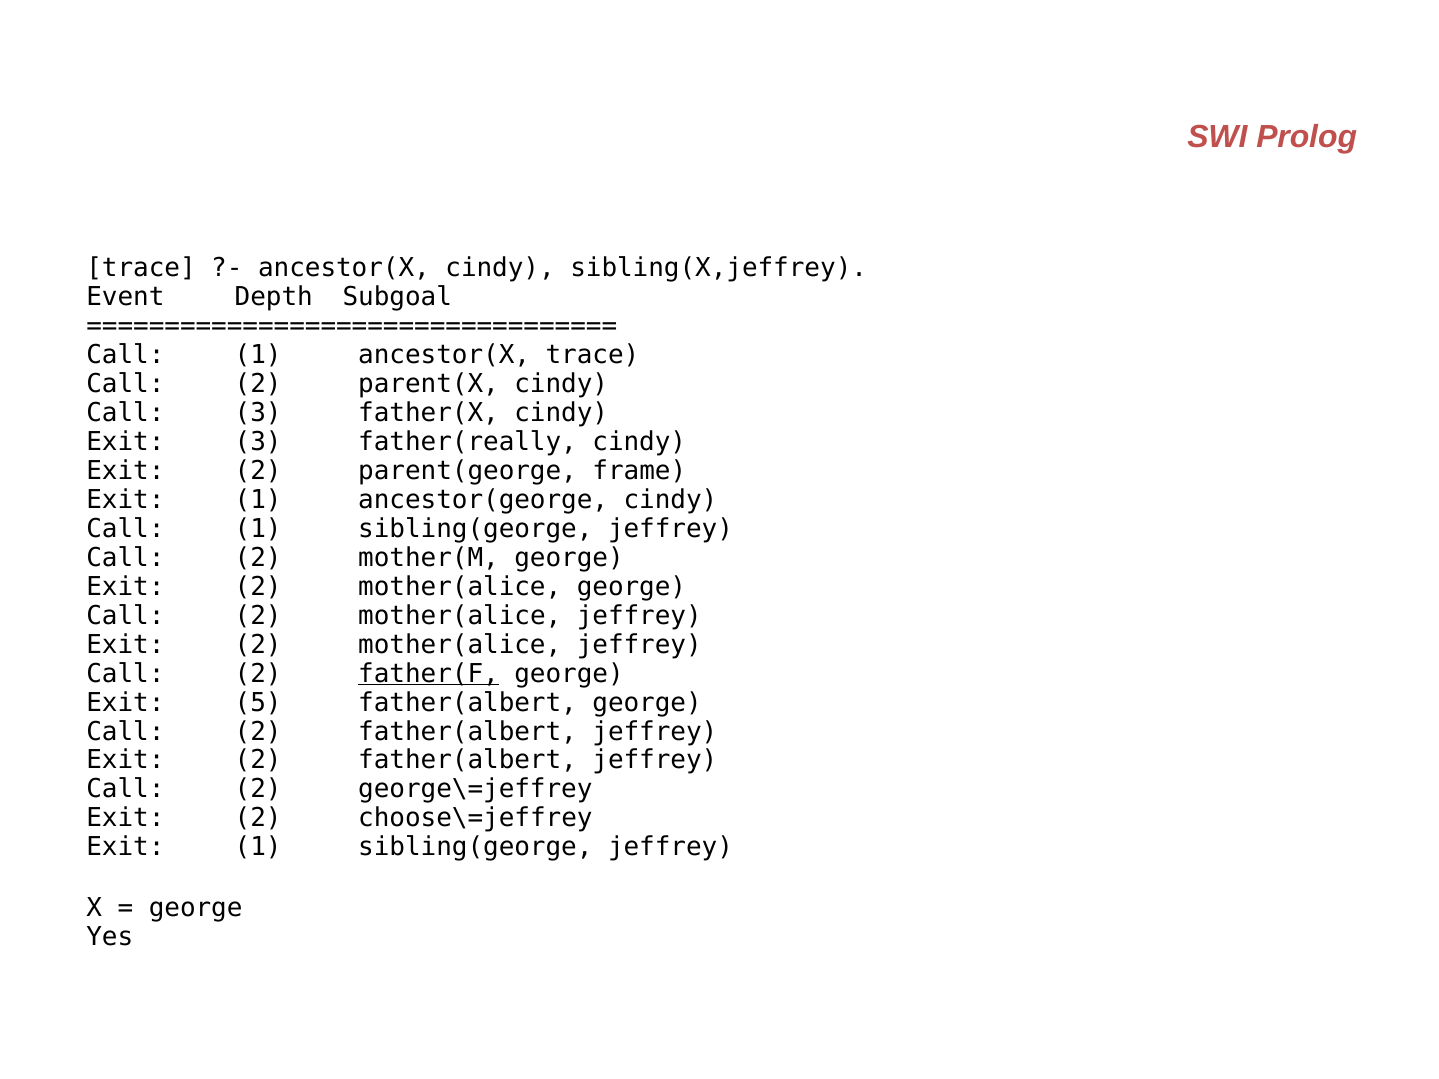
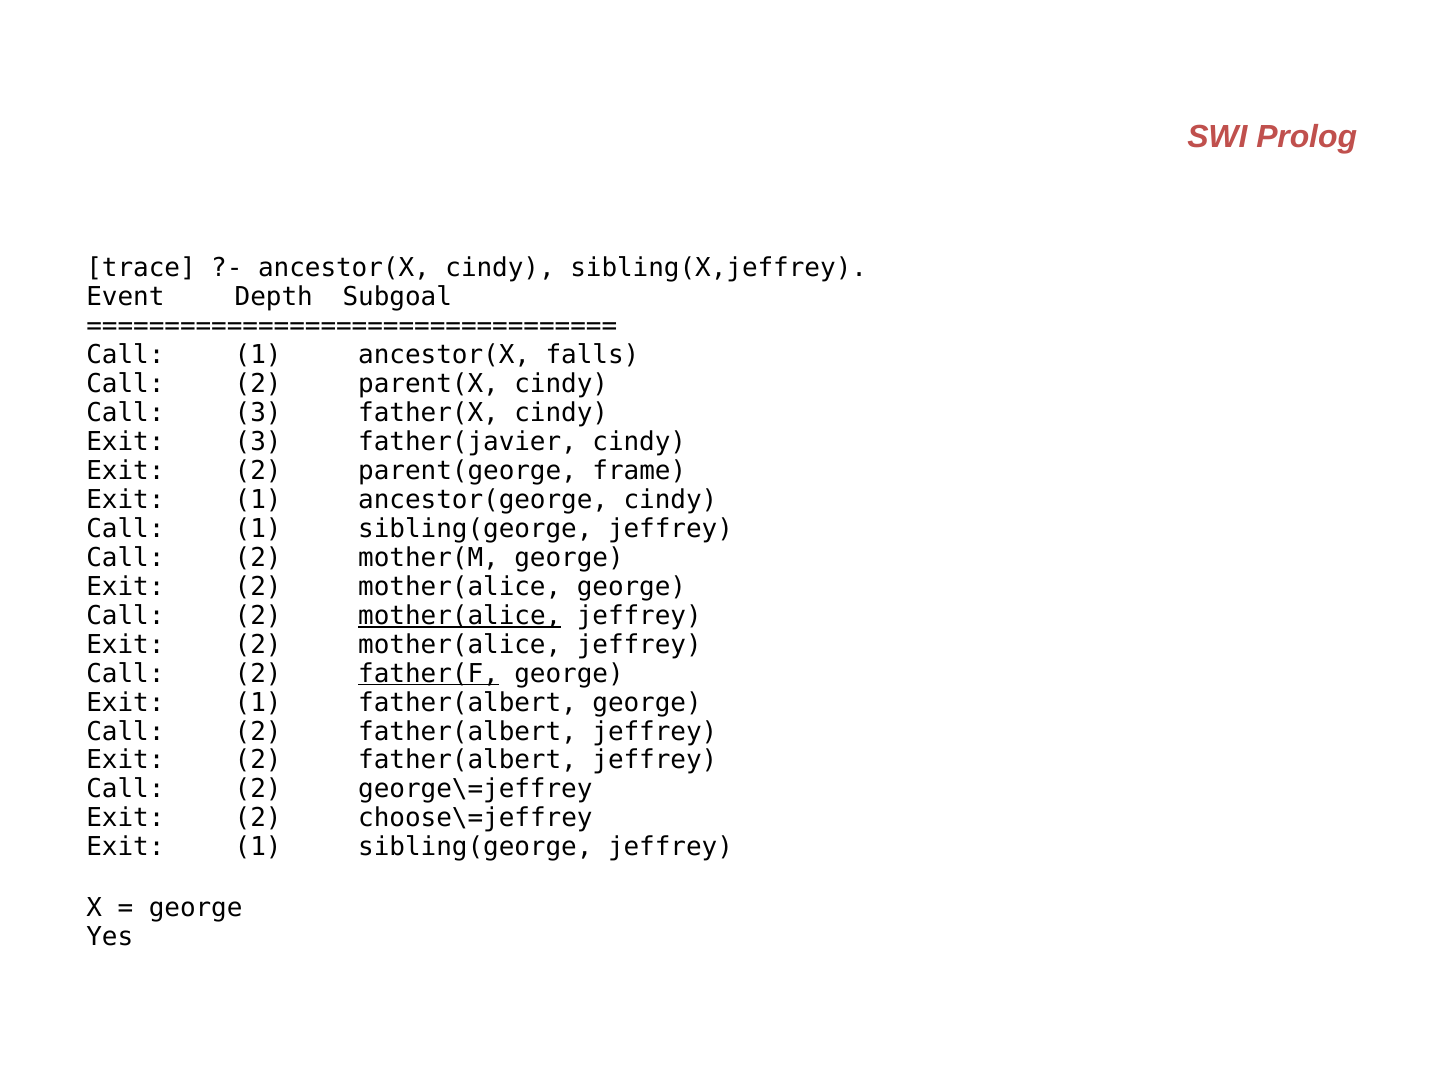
ancestor(X trace: trace -> falls (592, 355)
father(really: father(really -> father(javier (468, 442)
mother(alice underline: none -> present (460, 616)
5: 5 -> 1 (258, 703)
